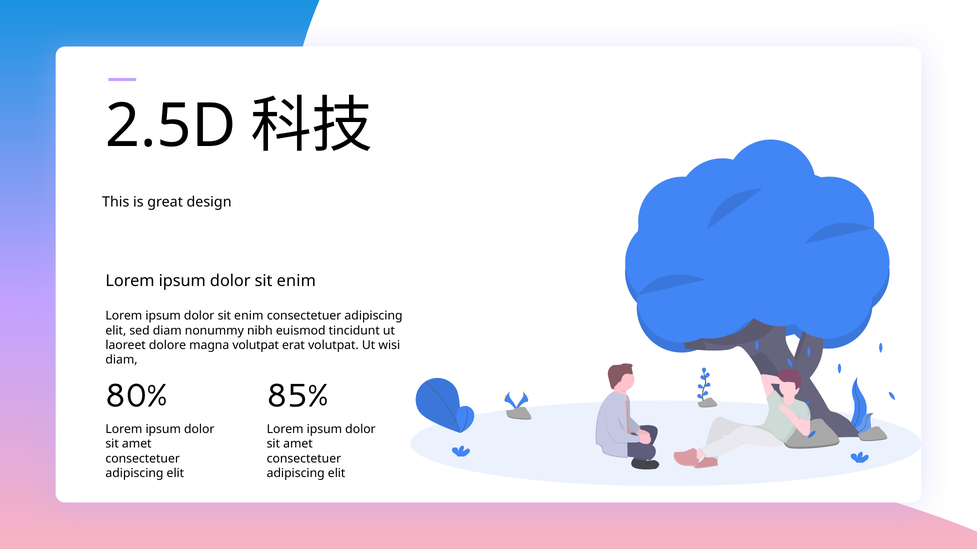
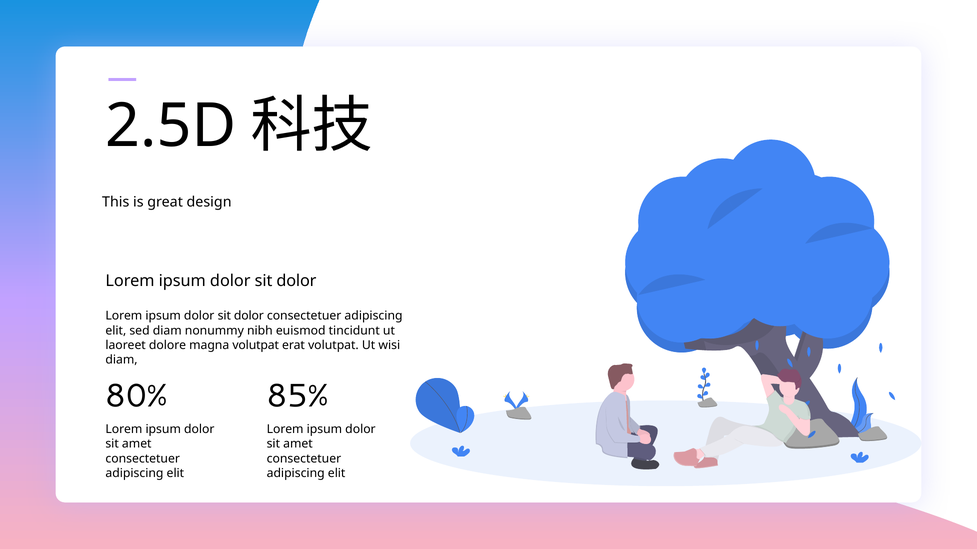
enim: enim -> dolor (296, 281)
enim: enim -> dolor (249, 316)
